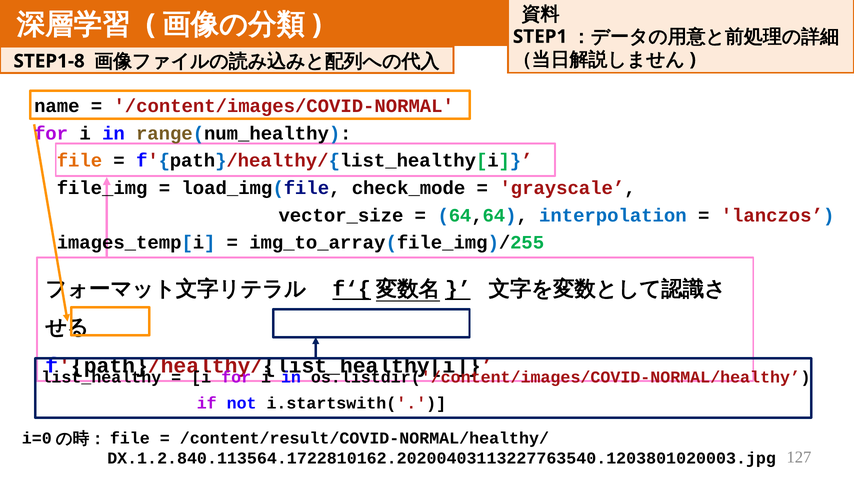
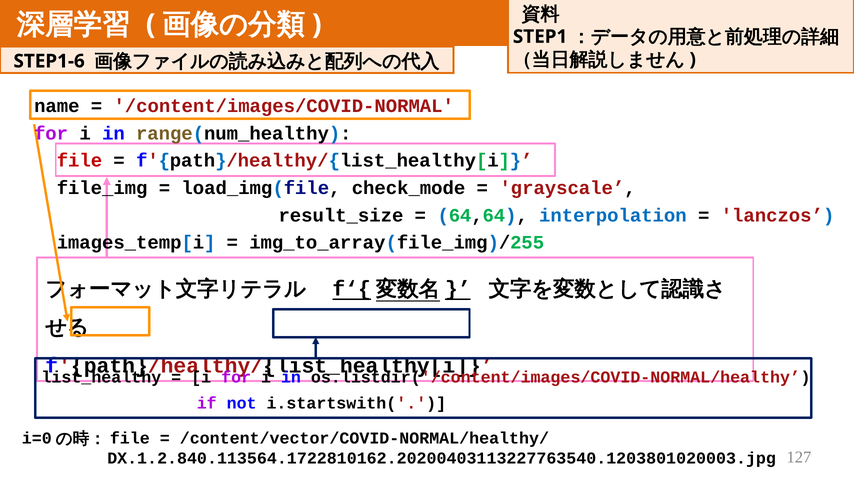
STEP1-8: STEP1-8 -> STEP1-6 (49, 61)
file colour: orange -> red (79, 161)
vector_size: vector_size -> result_size (341, 215)
/content/result/COVID-NORMAL/healthy/: /content/result/COVID-NORMAL/healthy/ -> /content/vector/COVID-NORMAL/healthy/ (364, 439)
